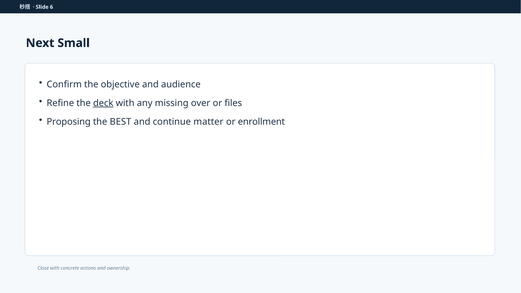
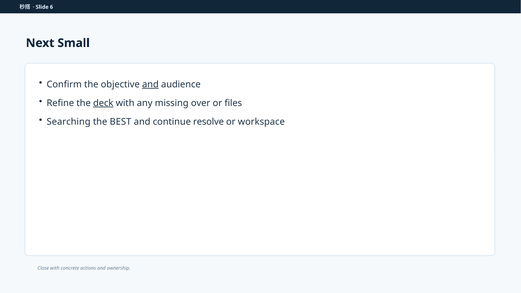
and underline: none -> present (150, 84)
Proposing: Proposing -> Searching (69, 122)
matter: matter -> resolve (209, 122)
enrollment: enrollment -> workspace (261, 122)
